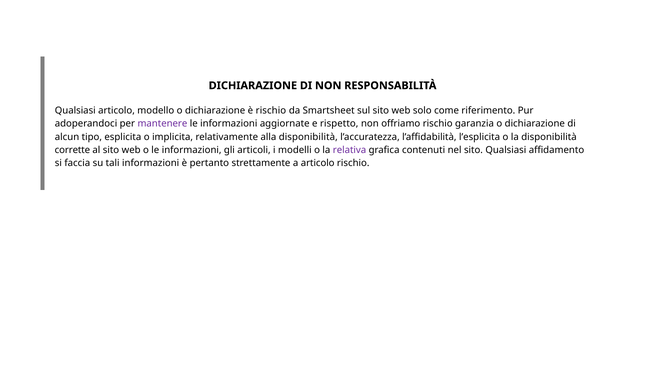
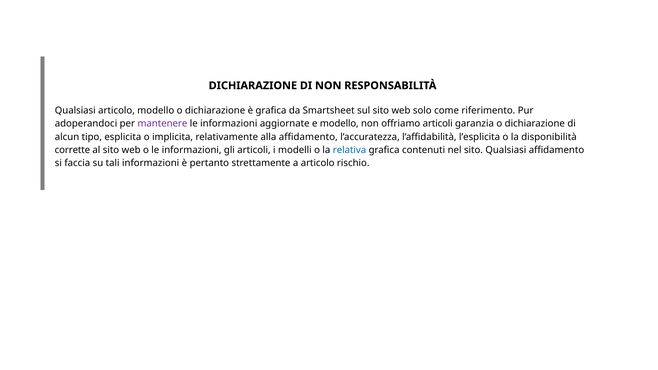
è rischio: rischio -> grafica (271, 111)
e rispetto: rispetto -> modello (339, 124)
offriamo rischio: rischio -> articoli (438, 124)
alla disponibilità: disponibilità -> affidamento (308, 137)
relativa colour: purple -> blue (350, 150)
